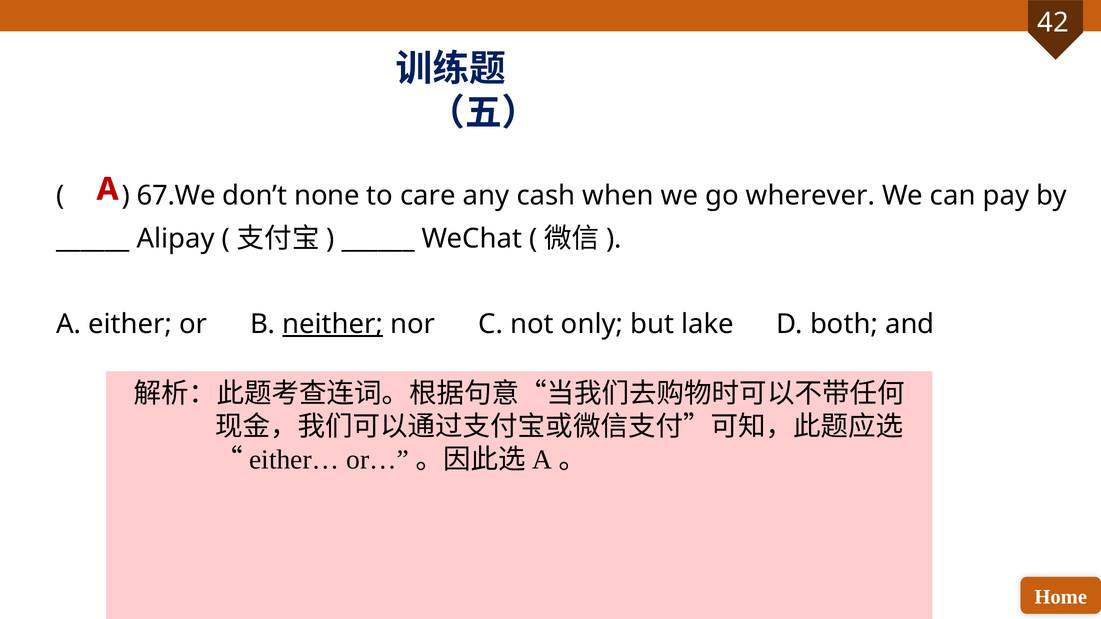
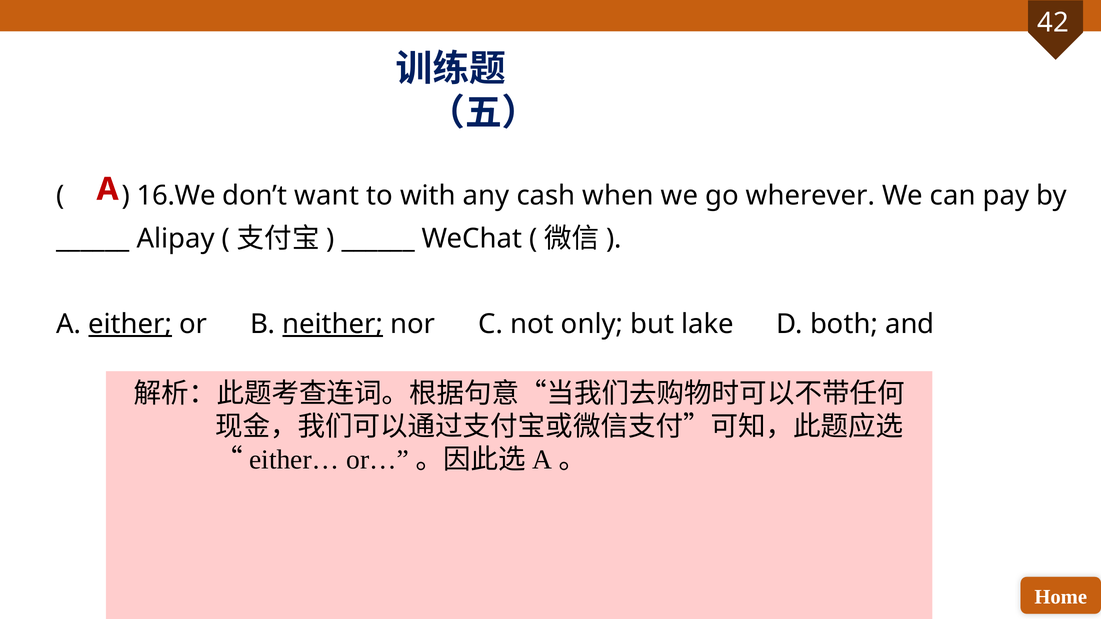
67.We: 67.We -> 16.We (176, 196)
none: none -> want (327, 196)
care: care -> with (428, 196)
either underline: none -> present (130, 324)
